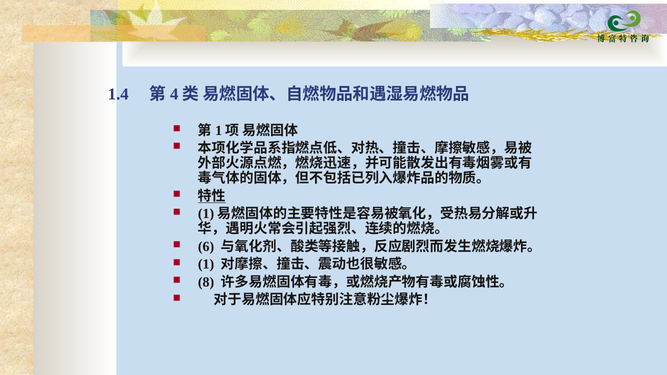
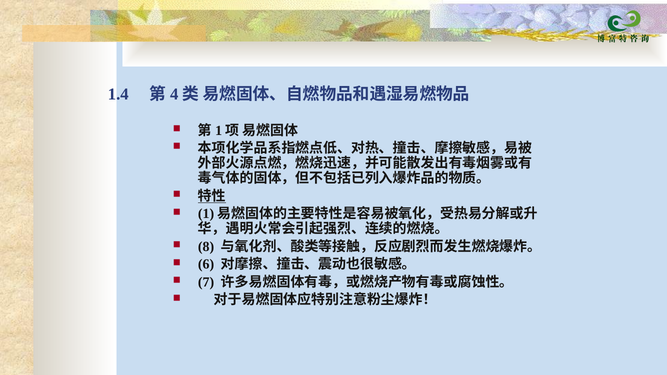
6: 6 -> 8 (206, 247)
1: 1 -> 6 (206, 264)
8: 8 -> 7 (206, 282)
